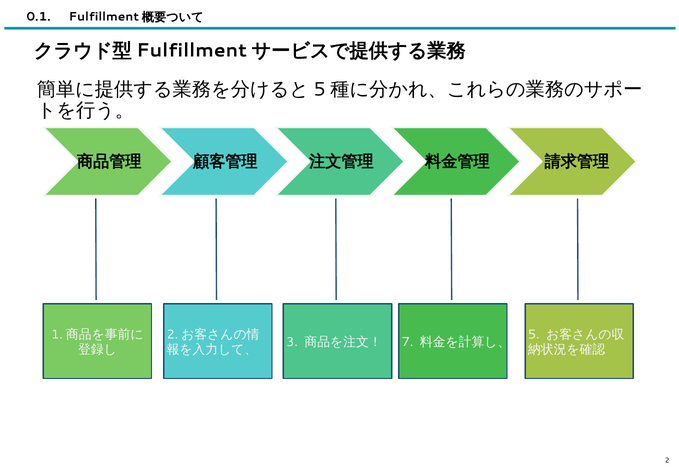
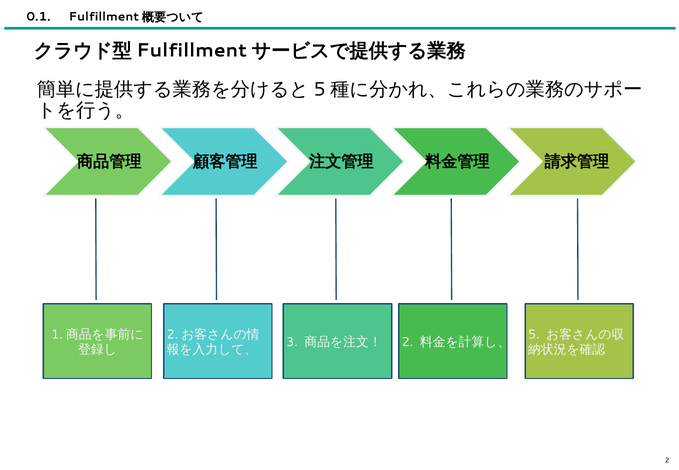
7: 7 -> 2 (408, 342)
